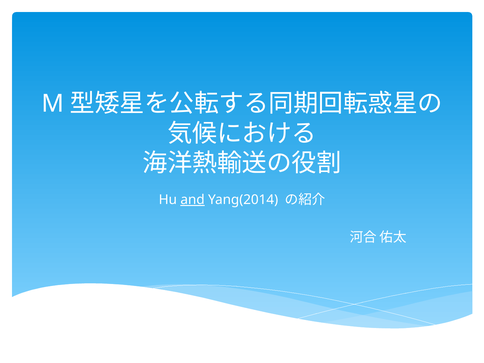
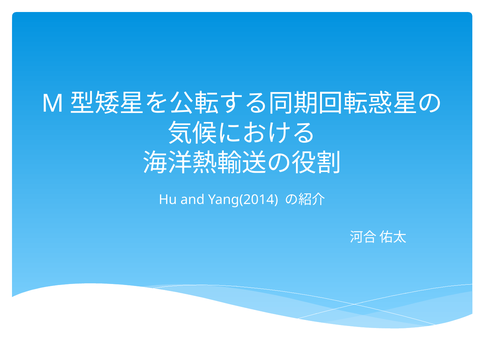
and underline: present -> none (193, 200)
